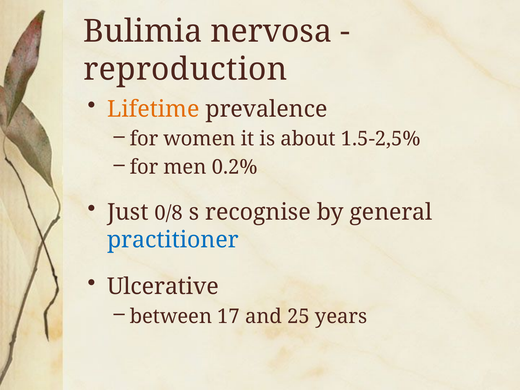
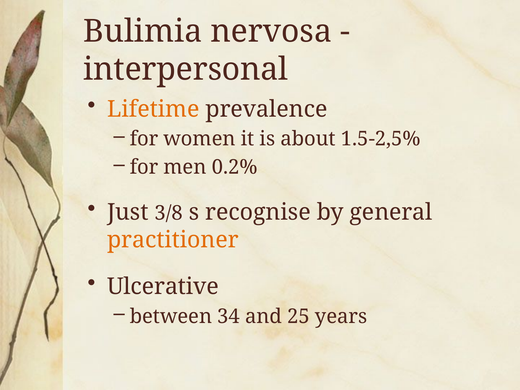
reproduction: reproduction -> interpersonal (186, 69)
0/8: 0/8 -> 3/8 (169, 213)
practitioner colour: blue -> orange (173, 240)
17: 17 -> 34 (229, 316)
